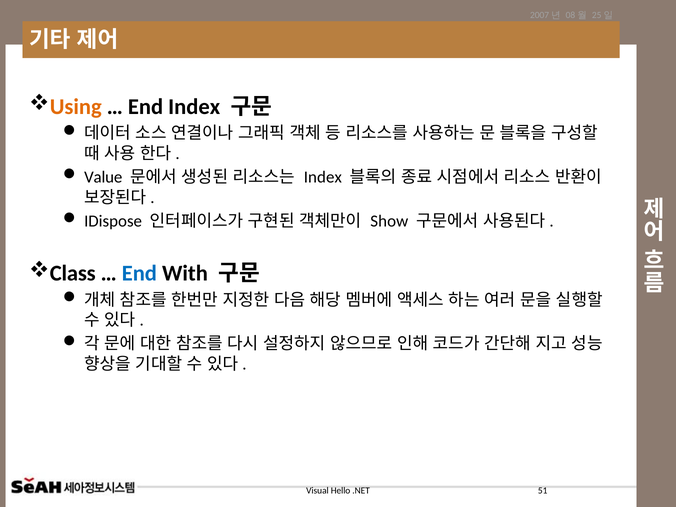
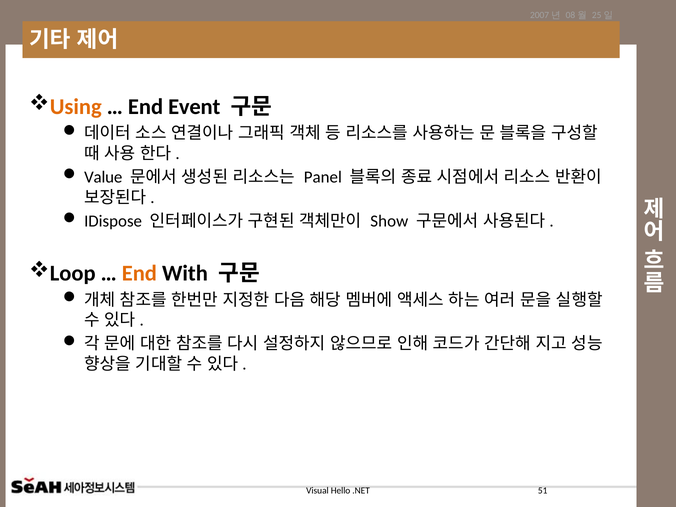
End Index: Index -> Event (194, 107)
Index: Index -> Panel (323, 177)
Class: Class -> Loop (73, 273)
End colour: blue -> orange (139, 273)
